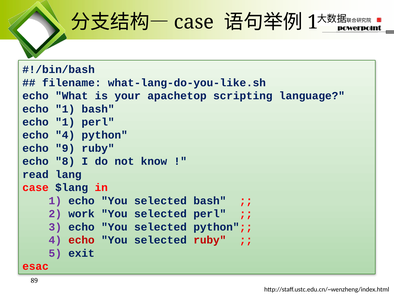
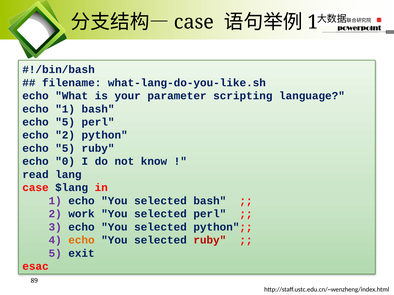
apachetop: apachetop -> parameter (177, 96)
1: 1 -> 5 (65, 122)
echo 4: 4 -> 2 (65, 135)
9: 9 -> 5 (65, 148)
8: 8 -> 0 (65, 162)
echo colour: red -> orange (81, 240)
